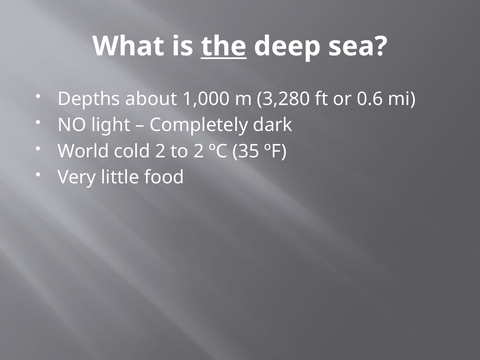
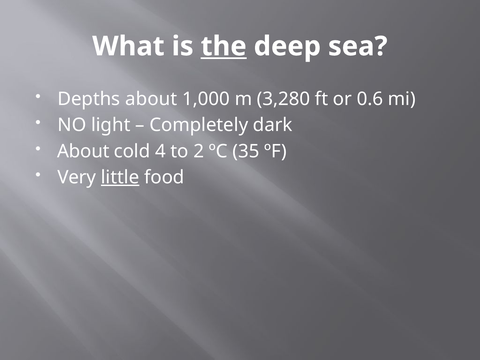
World: World -> About (83, 151)
cold 2: 2 -> 4 (160, 151)
little underline: none -> present (120, 177)
